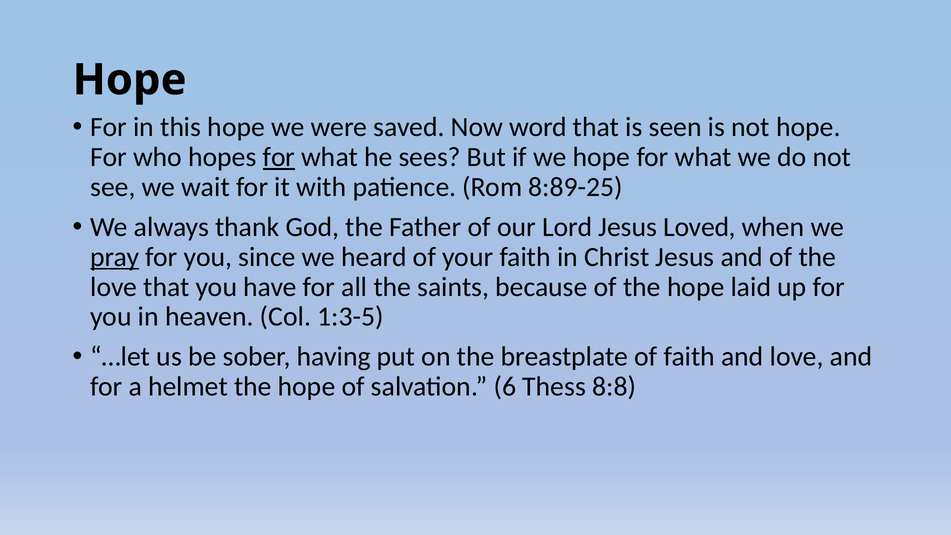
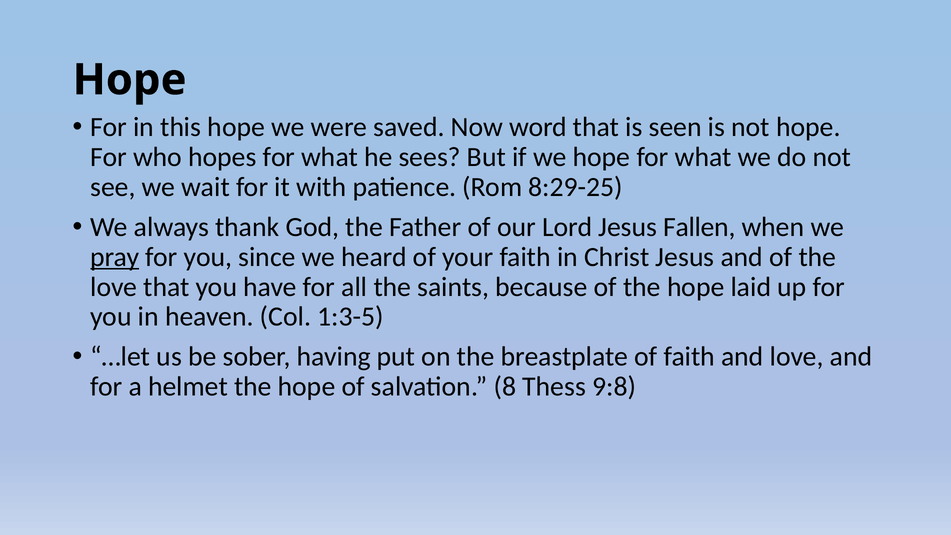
for underline: present -> none (279, 157)
8:89-25: 8:89-25 -> 8:29-25 (576, 187)
Loved: Loved -> Fallen (699, 227)
6: 6 -> 8 (505, 387)
8:8: 8:8 -> 9:8 (614, 387)
